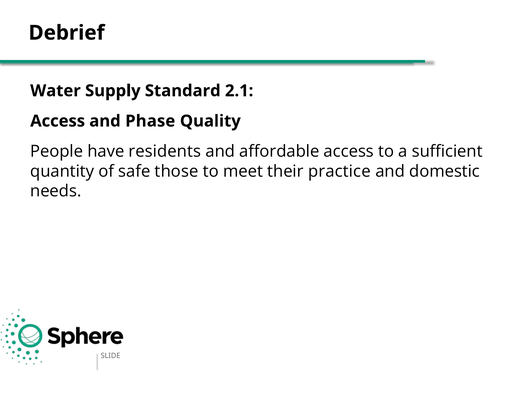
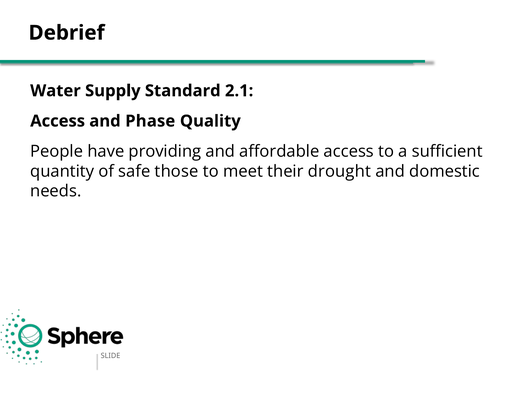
residents: residents -> providing (165, 151)
practice: practice -> drought (339, 171)
